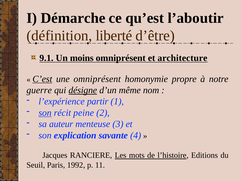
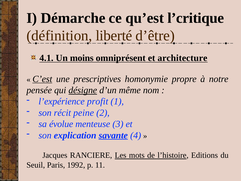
l’aboutir: l’aboutir -> l’critique (196, 18)
9.1: 9.1 -> 4.1 (46, 58)
une omniprésent: omniprésent -> prescriptives (97, 79)
guerre: guerre -> pensée (39, 90)
partir: partir -> profit (98, 101)
son underline: present -> none (45, 113)
auteur: auteur -> évolue (61, 124)
savante underline: none -> present (113, 135)
